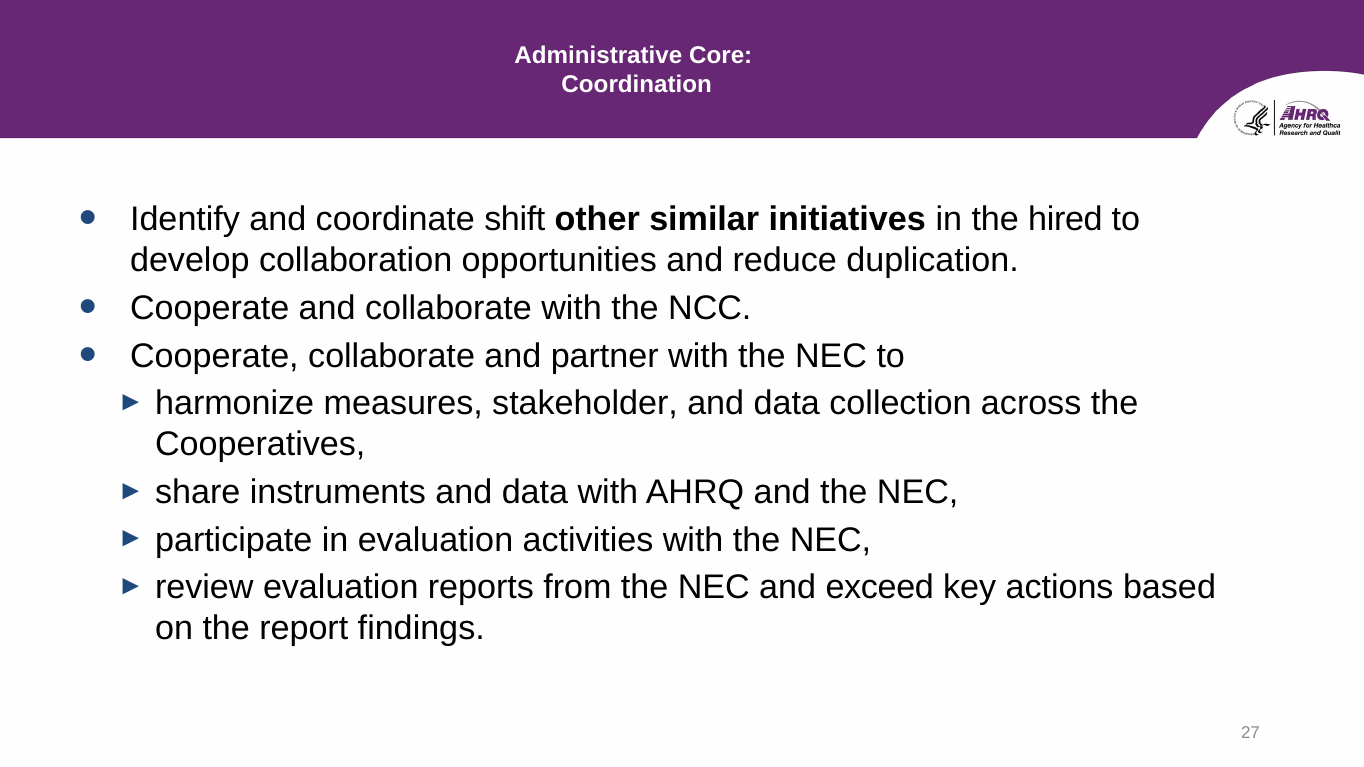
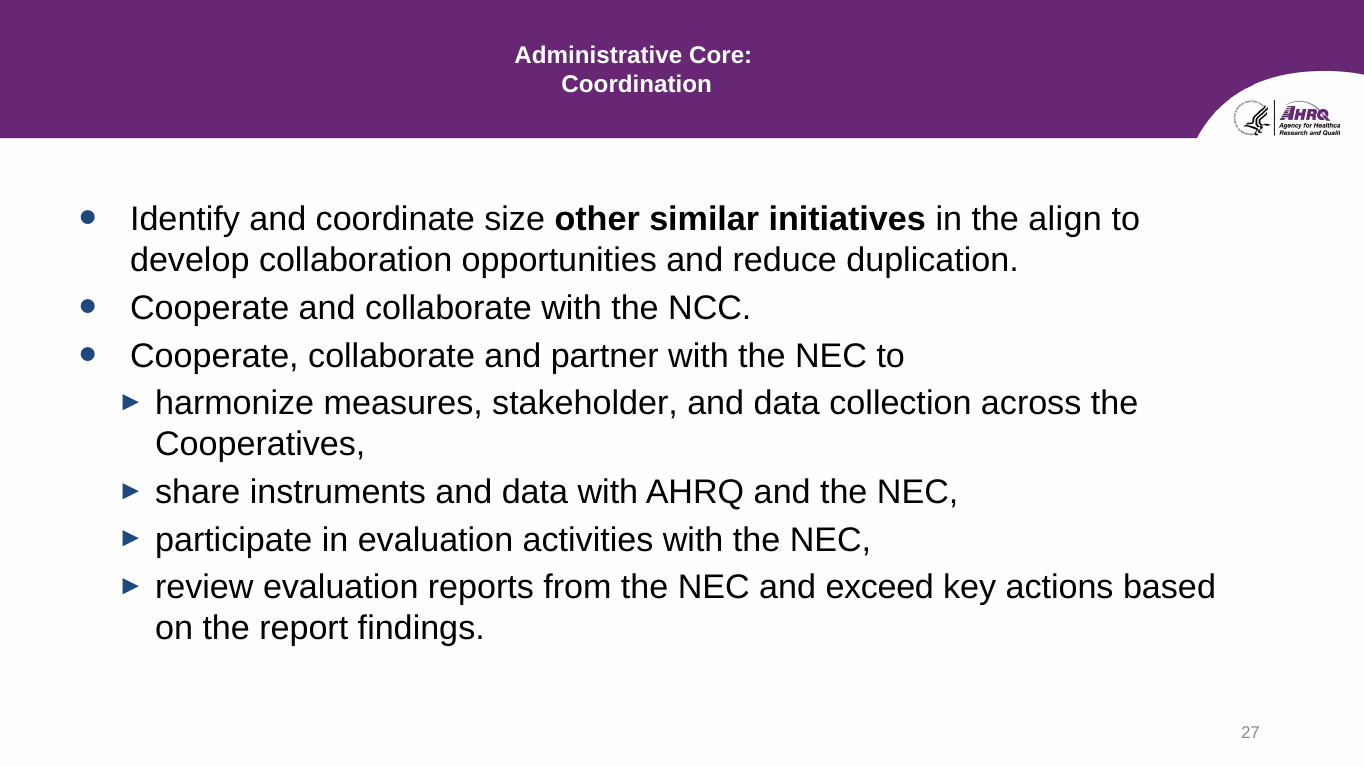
shift: shift -> size (515, 220)
hired: hired -> align (1065, 220)
